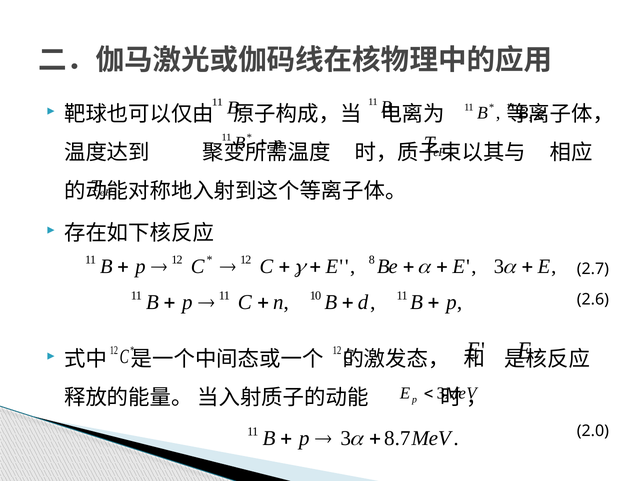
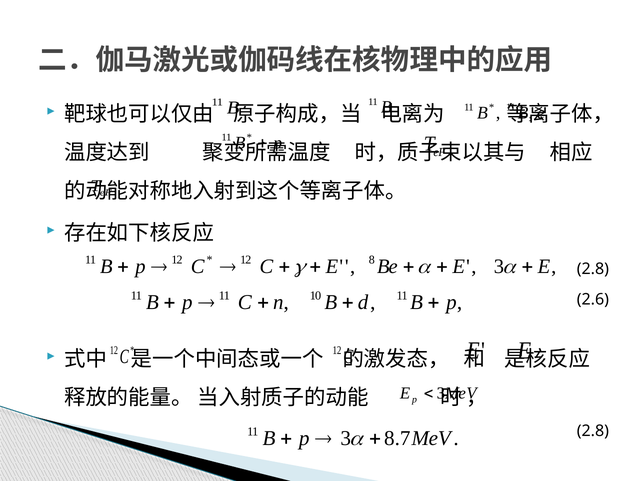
2.7: 2.7 -> 2.8 (593, 269)
2.0: 2.0 -> 2.8 (593, 432)
